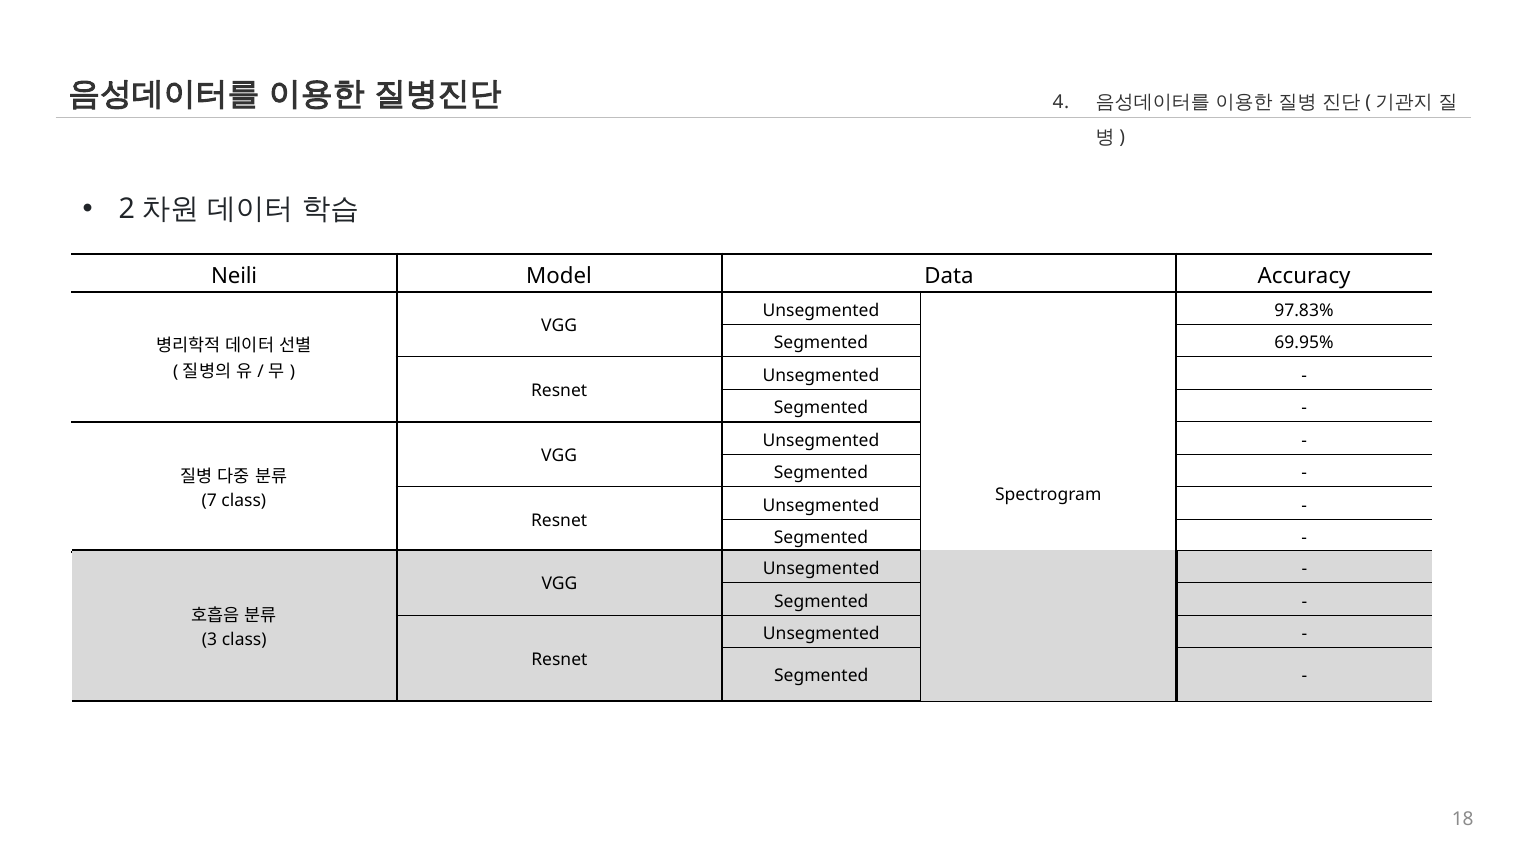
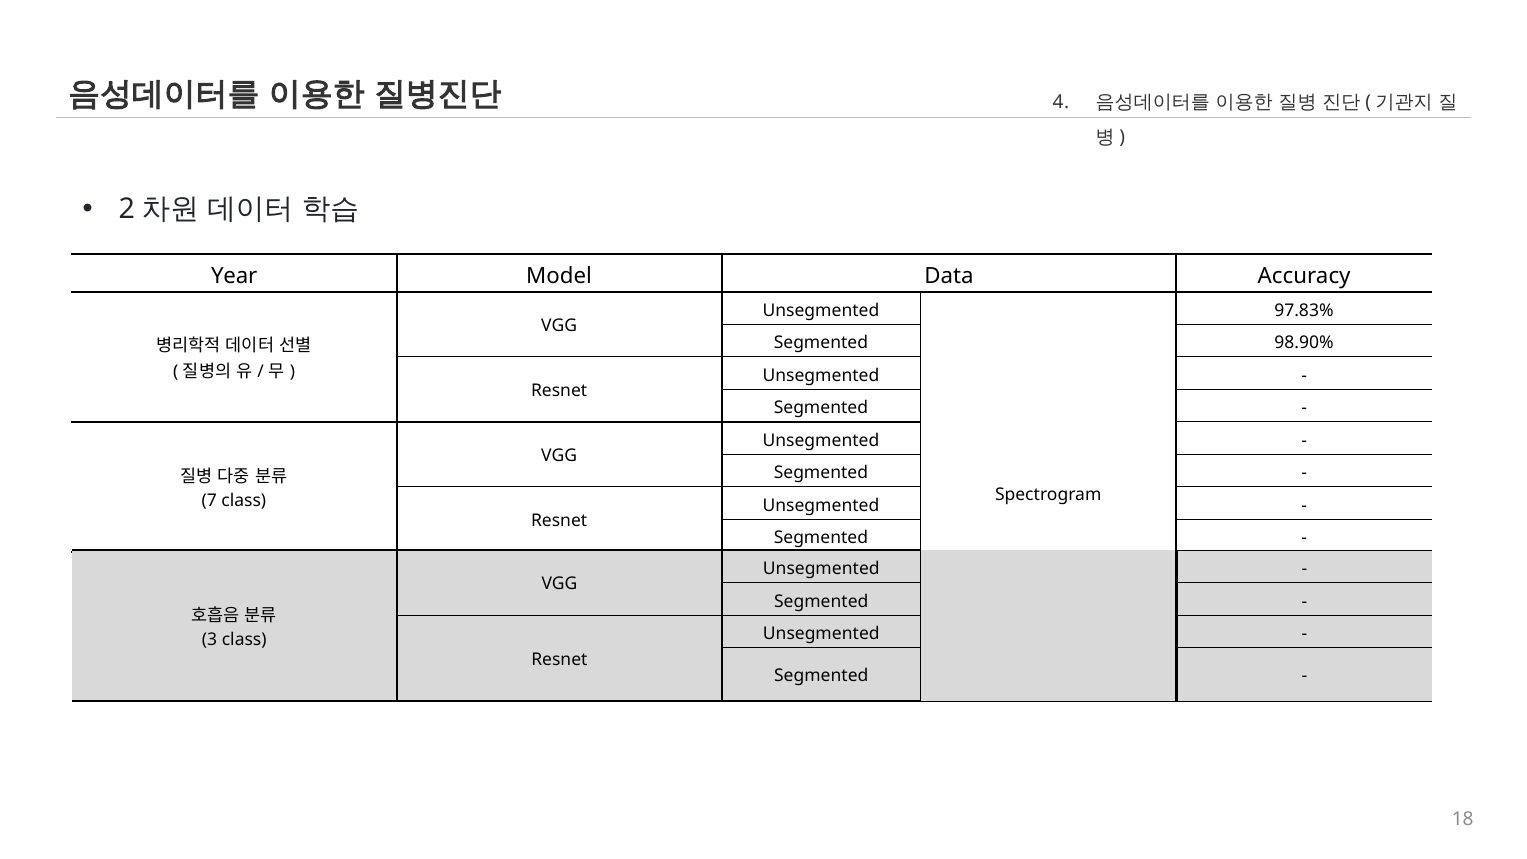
Neili: Neili -> Year (234, 276)
69.95%: 69.95% -> 98.90% (1304, 343)
